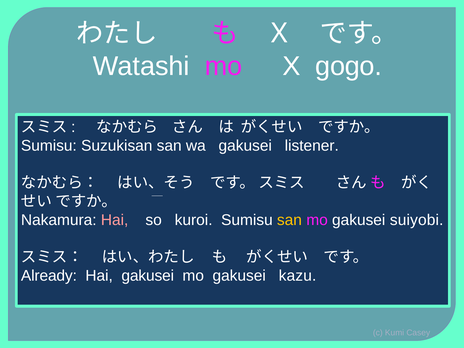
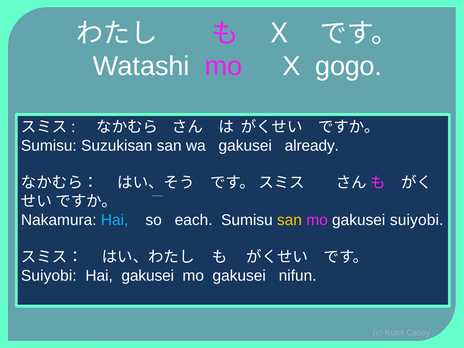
listener: listener -> already (312, 146)
Hai colour: pink -> light blue (115, 220)
kuroi: kuroi -> each (194, 220)
Already: Already -> Suiyobi (49, 276)
kazu: kazu -> nifun (298, 276)
